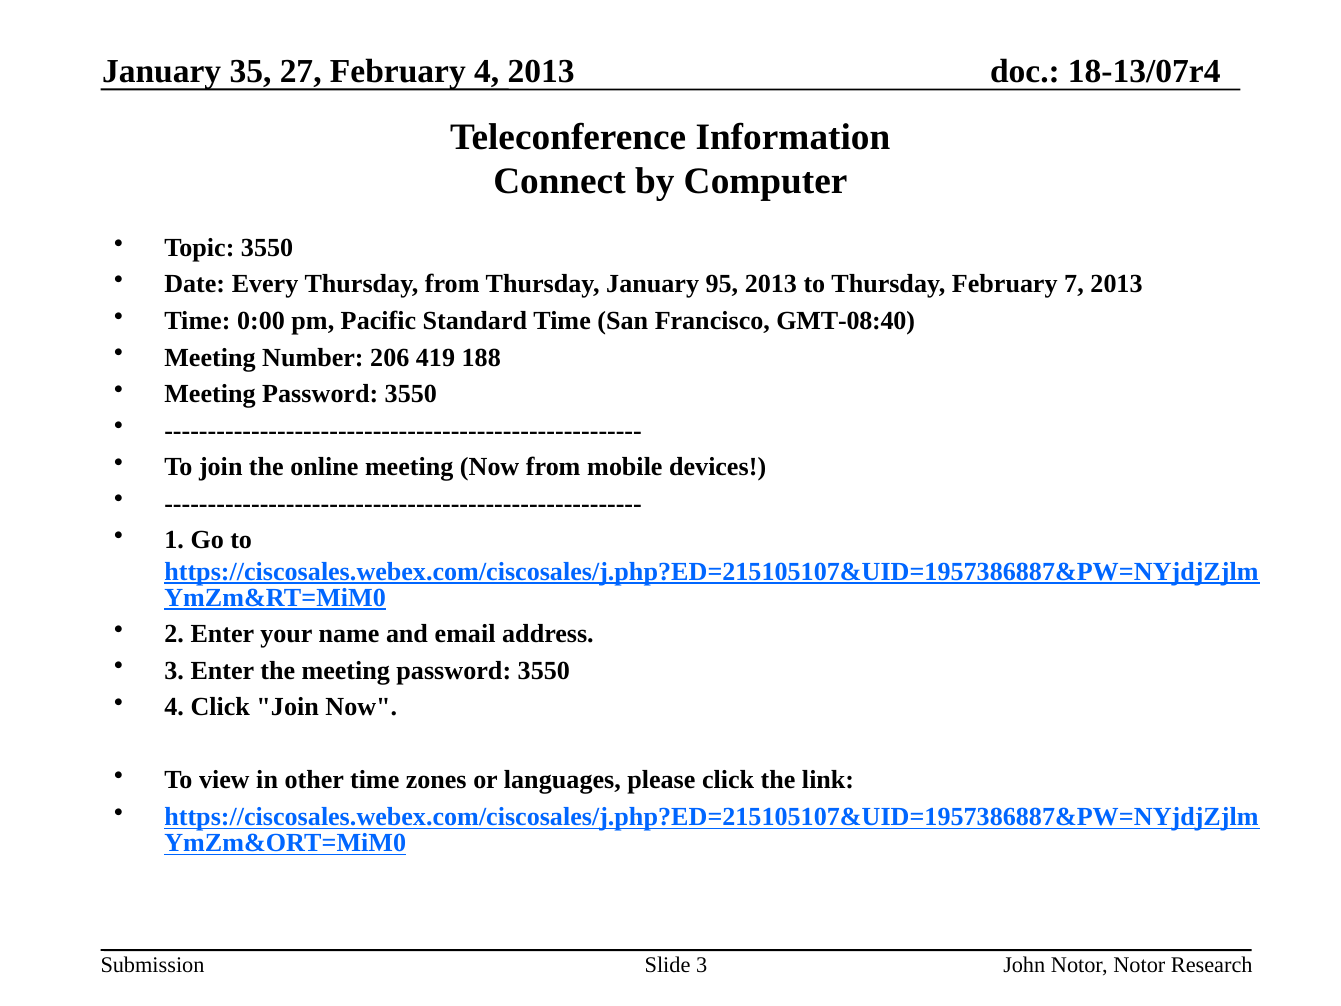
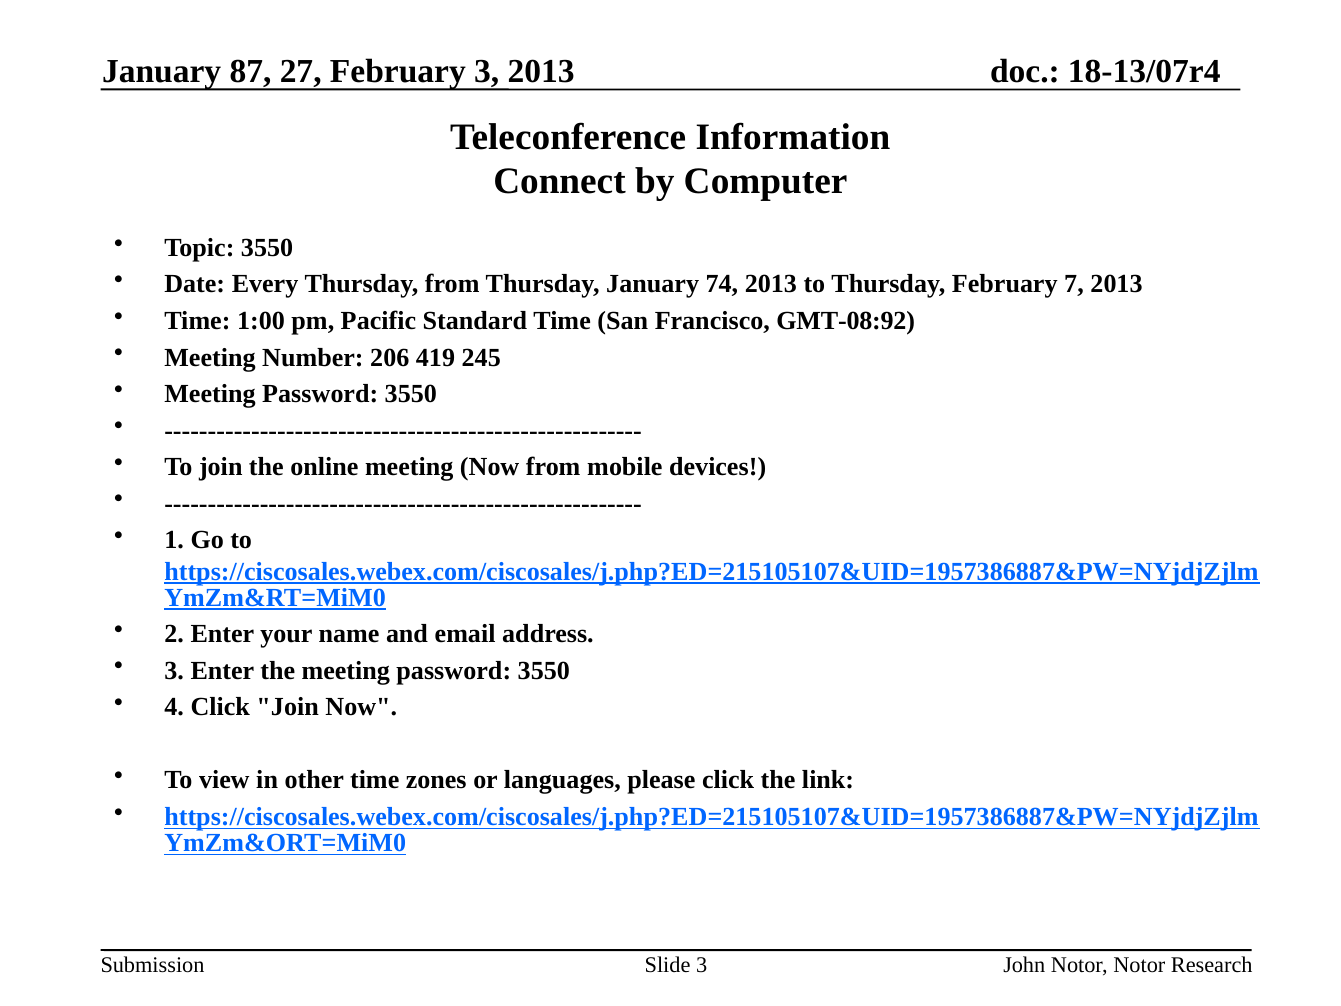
35: 35 -> 87 (250, 72)
February 4: 4 -> 3 (487, 72)
95: 95 -> 74 (722, 284)
0:00: 0:00 -> 1:00 (261, 321)
GMT-08:40: GMT-08:40 -> GMT-08:92 (846, 321)
188: 188 -> 245 (481, 357)
